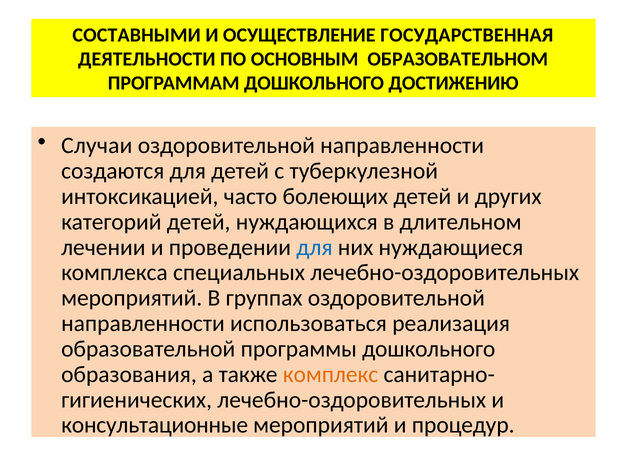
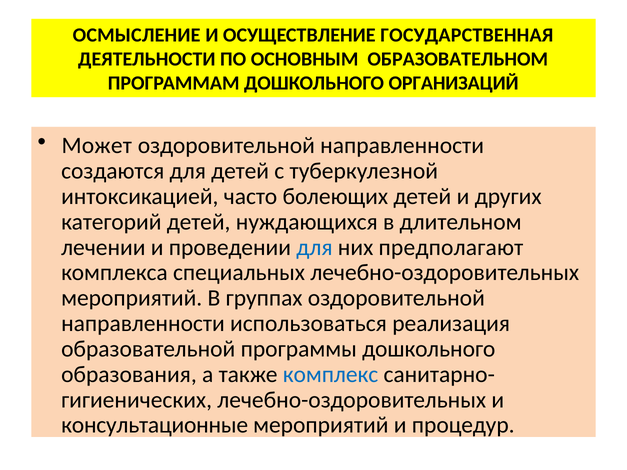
СОСТАВНЫМИ: СОСТАВНЫМИ -> ОСМЫСЛЕНИЕ (137, 35)
ДОСТИЖЕНИЮ: ДОСТИЖЕНИЮ -> ОРГАНИЗАЦИЙ (454, 83)
Случаи: Случаи -> Может (97, 146)
нуждающиеся: нуждающиеся -> предполагают (451, 247)
комплекс colour: orange -> blue (331, 375)
